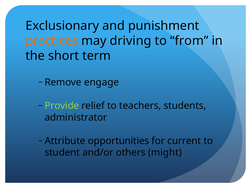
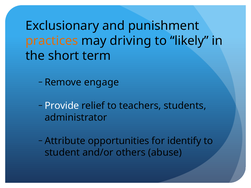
from: from -> likely (189, 41)
Provide colour: light green -> white (62, 106)
current: current -> identify (184, 141)
might: might -> abuse (165, 153)
